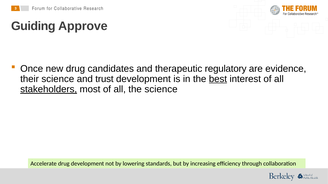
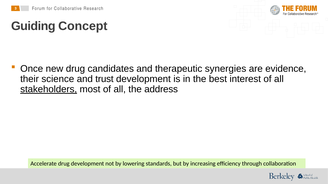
Approve: Approve -> Concept (83, 26)
regulatory: regulatory -> synergies (226, 69)
best underline: present -> none (218, 79)
the science: science -> address (161, 90)
